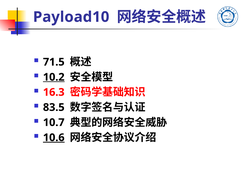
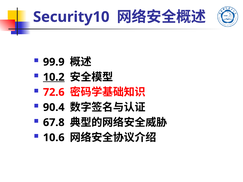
Payload10: Payload10 -> Security10 (71, 17)
71.5: 71.5 -> 99.9 (54, 62)
16.3: 16.3 -> 72.6 (54, 92)
83.5: 83.5 -> 90.4 (54, 107)
10.7: 10.7 -> 67.8 (54, 123)
10.6 underline: present -> none (54, 138)
